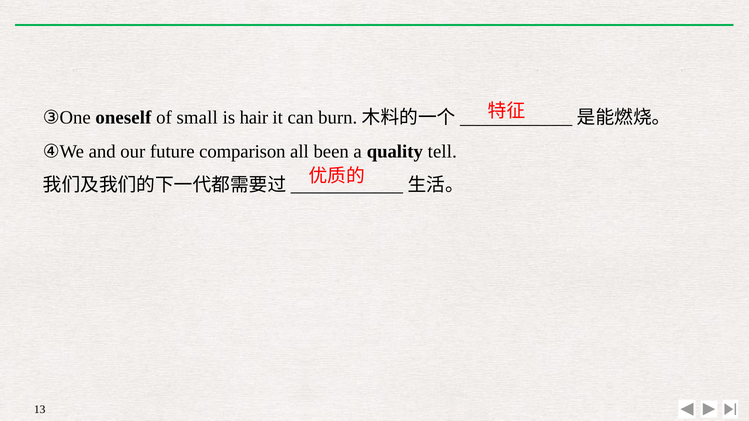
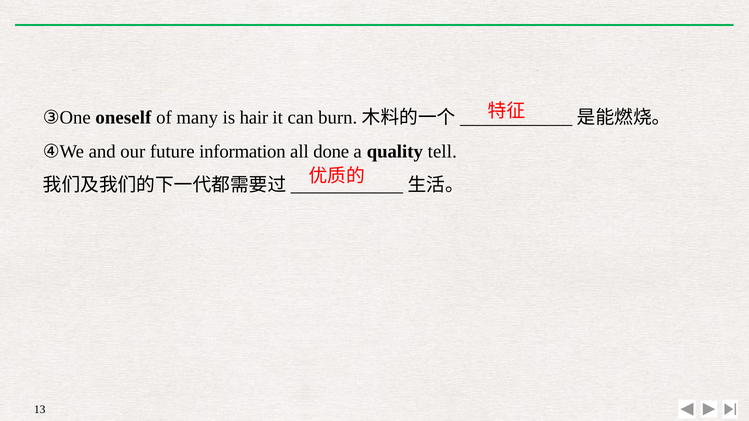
small: small -> many (197, 118)
comparison: comparison -> information (242, 151)
been: been -> done (331, 151)
